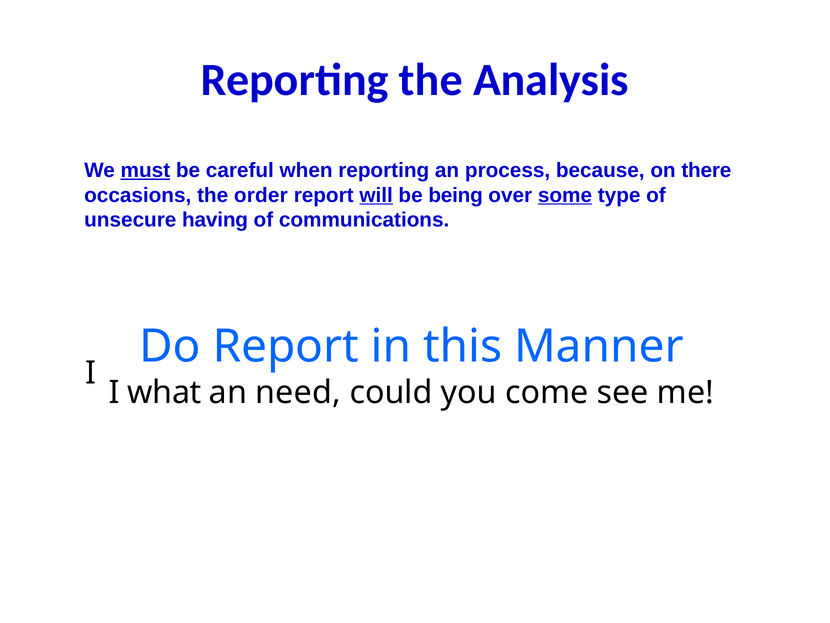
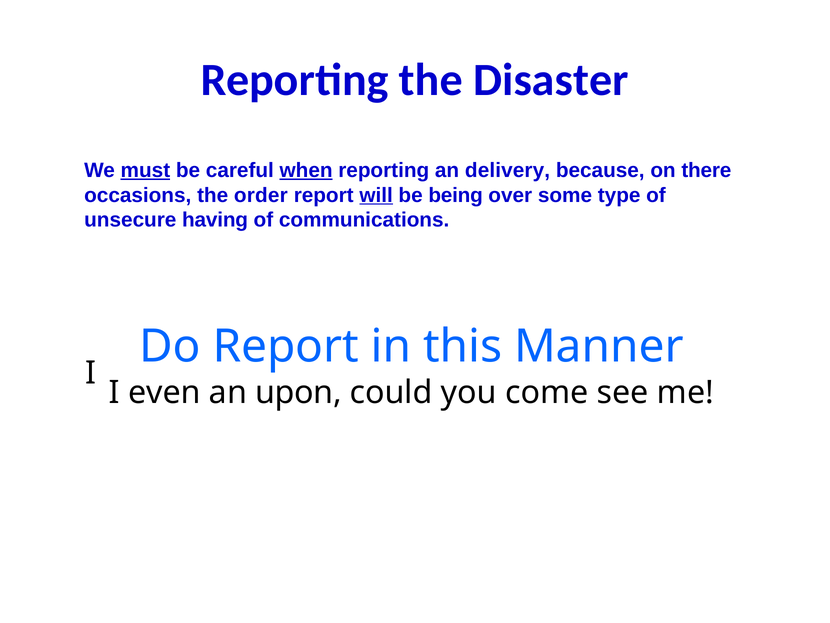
Analysis: Analysis -> Disaster (551, 80)
when underline: none -> present (306, 170)
process: process -> delivery (508, 170)
some underline: present -> none (565, 195)
what: what -> even (164, 392)
need: need -> upon (298, 392)
